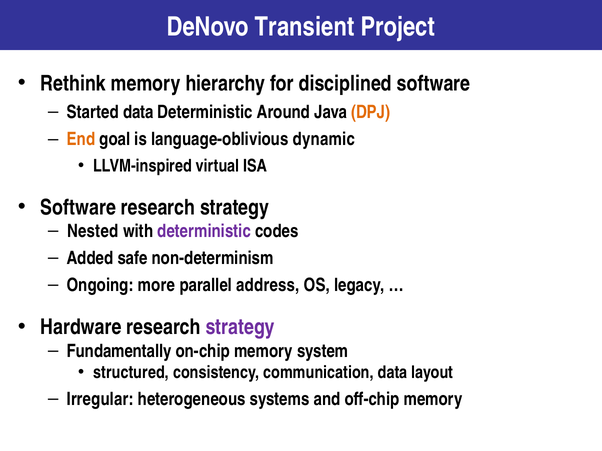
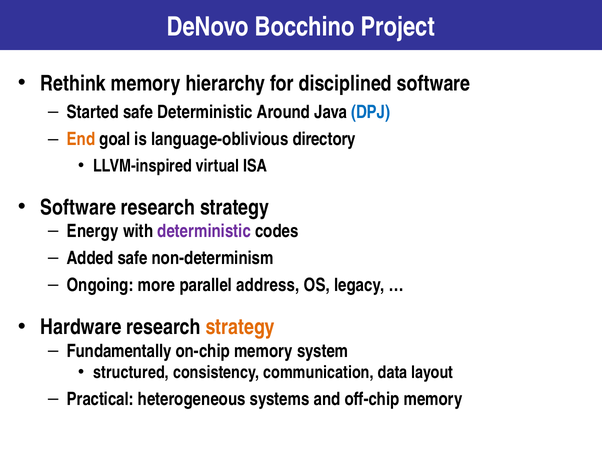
Transient: Transient -> Bocchino (305, 27)
Started data: data -> safe (138, 112)
DPJ colour: orange -> blue (371, 112)
dynamic: dynamic -> directory (324, 139)
Nested: Nested -> Energy (93, 231)
strategy colour: purple -> orange (240, 328)
Irregular: Irregular -> Practical (100, 400)
